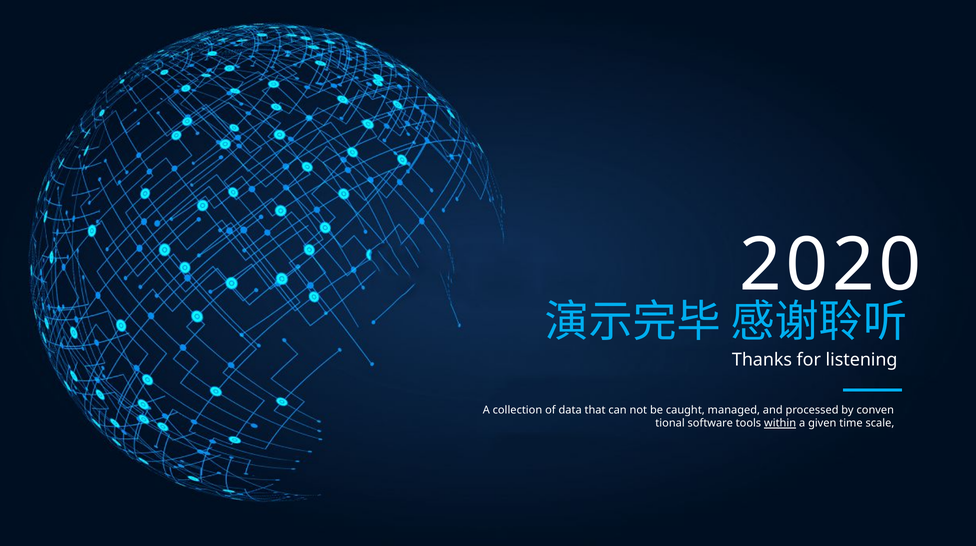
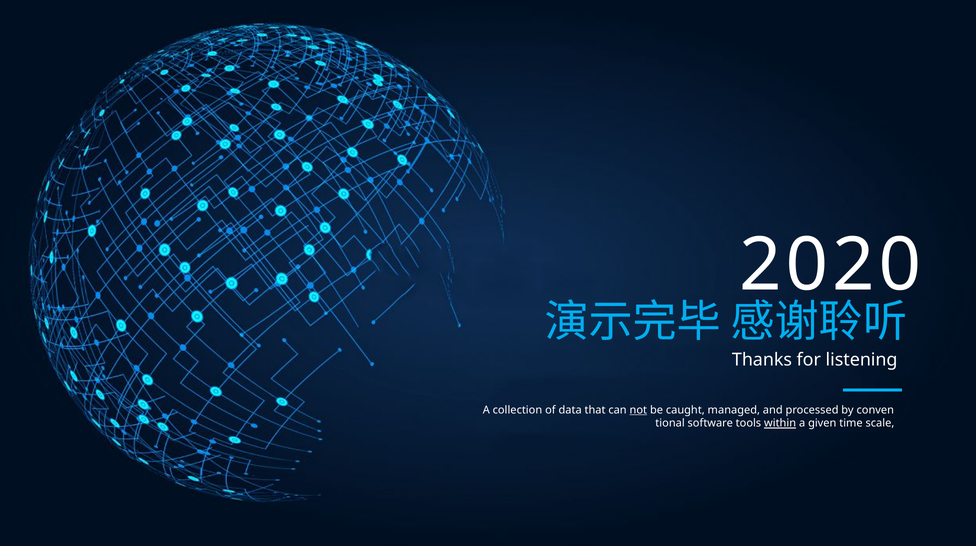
not underline: none -> present (638, 410)
